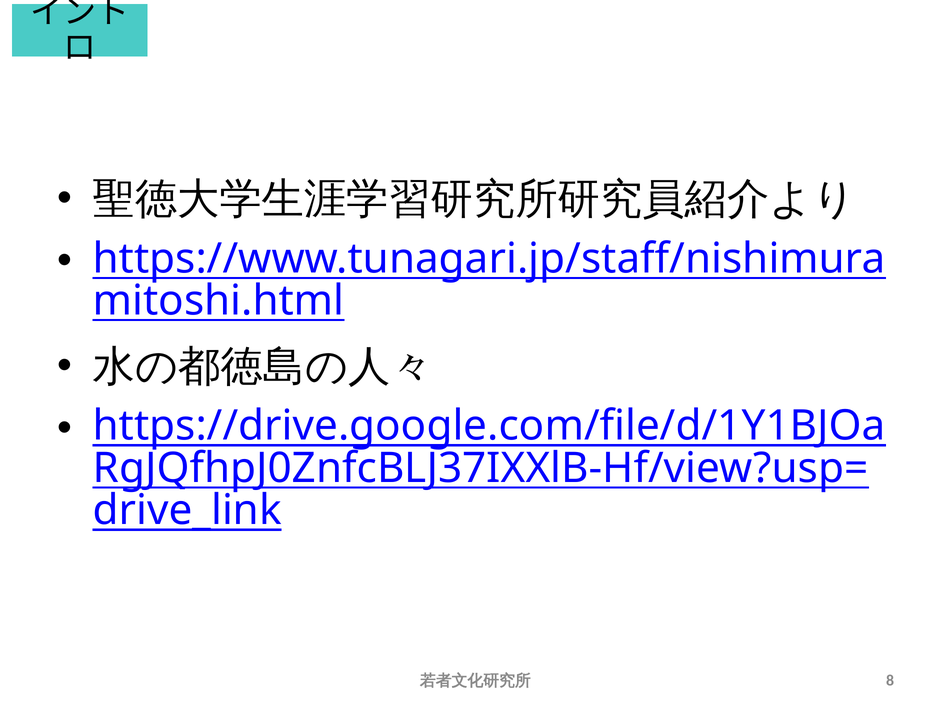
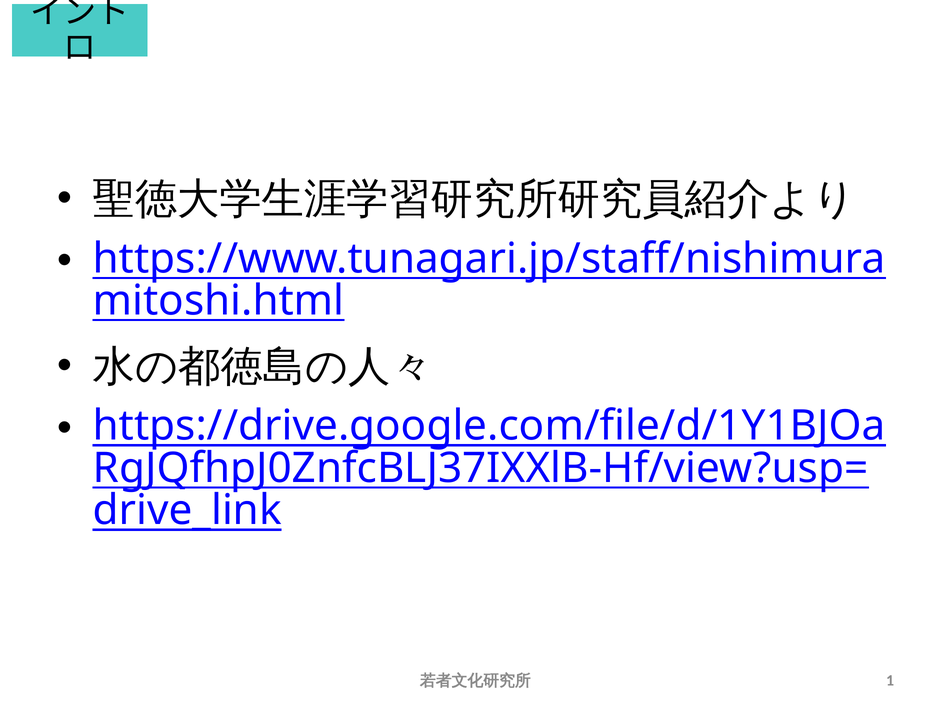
8: 8 -> 1 (890, 681)
